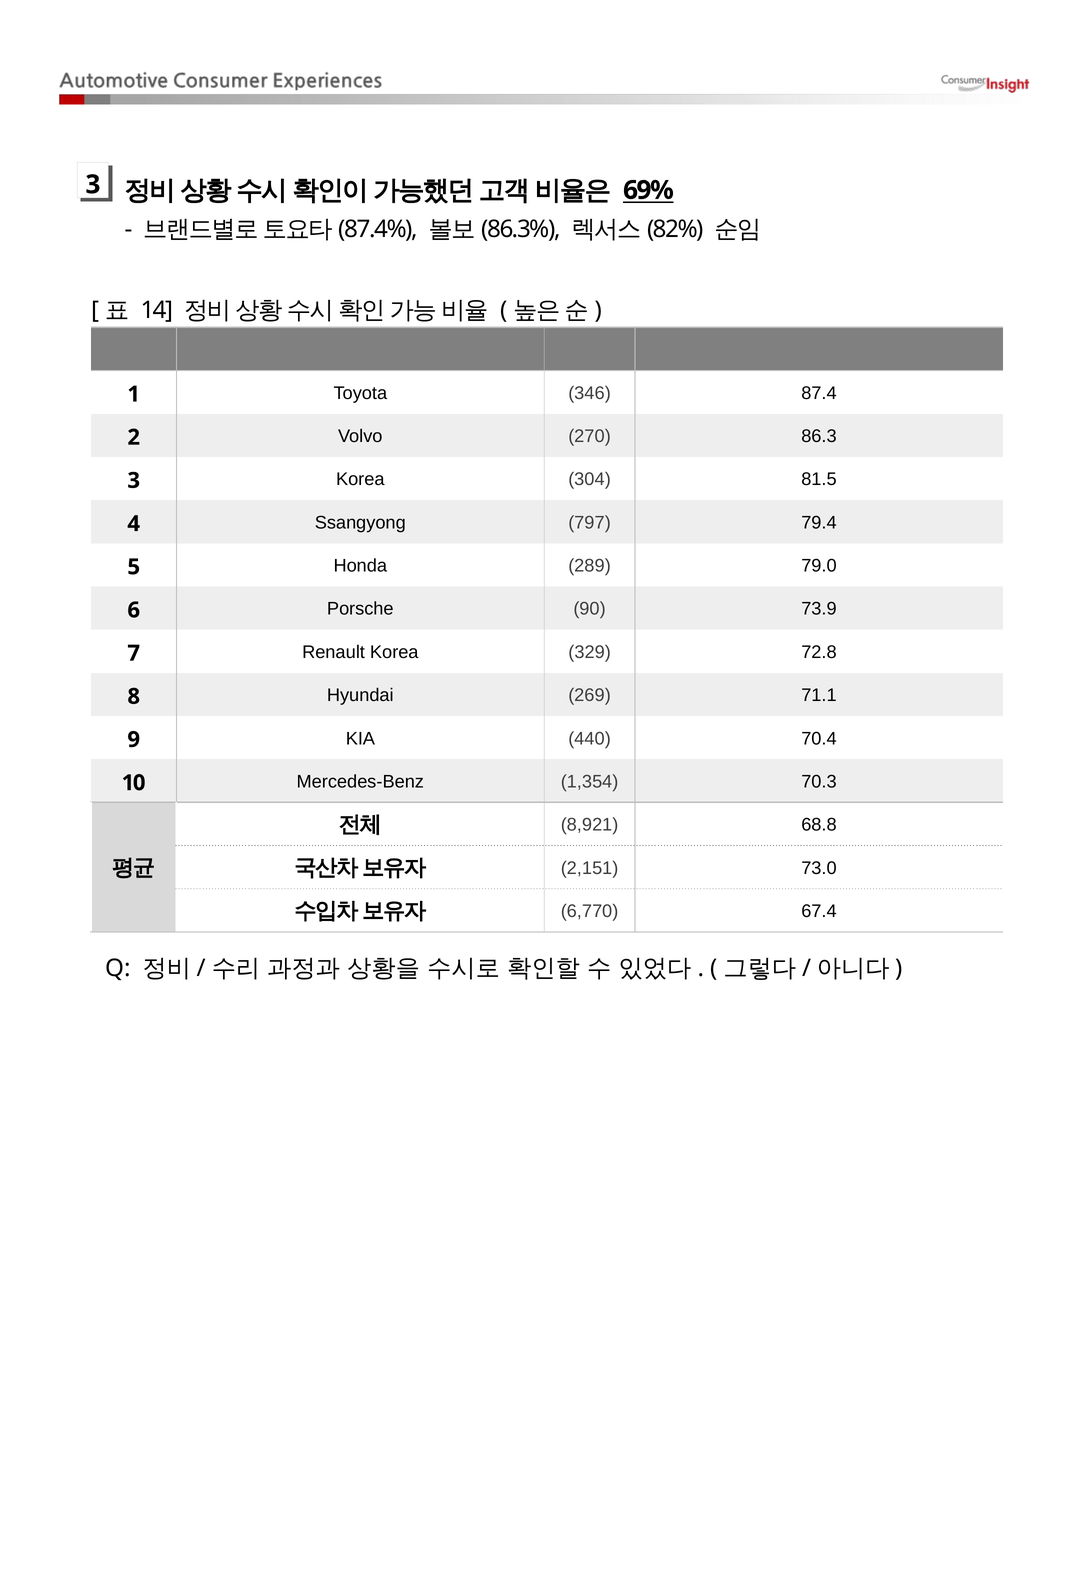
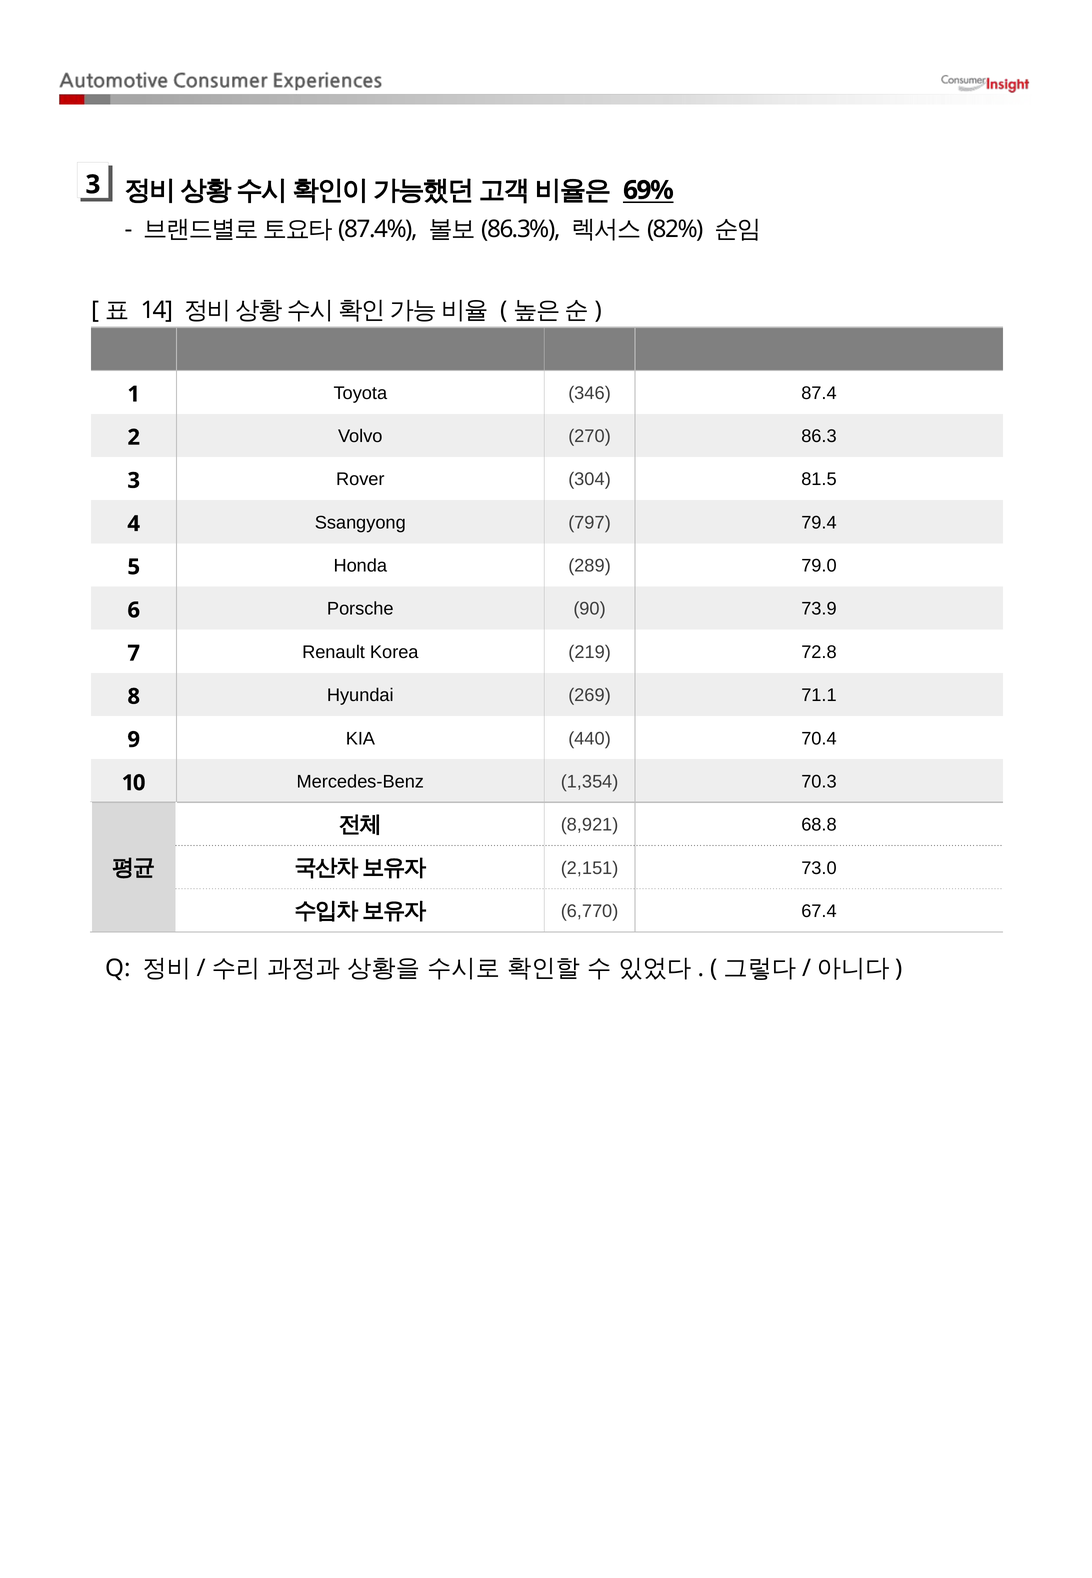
3 Korea: Korea -> Rover (360, 479)
329: 329 -> 219 (590, 652)
